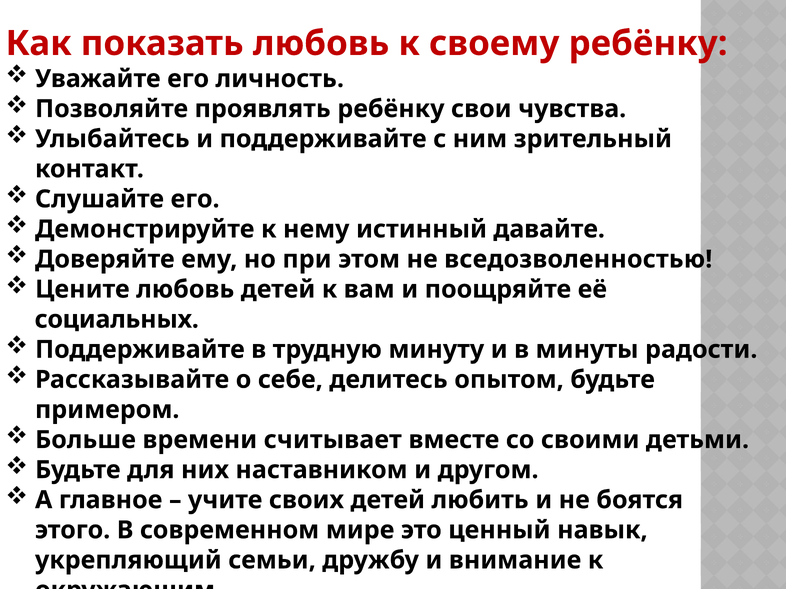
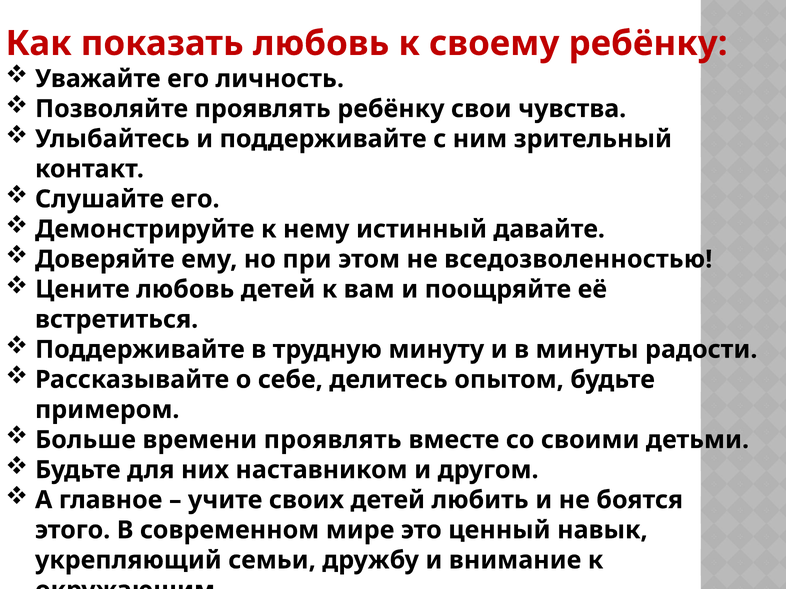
социальных: социальных -> встретиться (117, 320)
времени считывает: считывает -> проявлять (333, 440)
